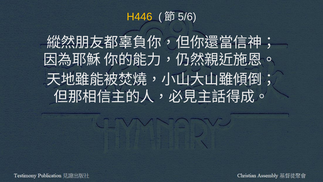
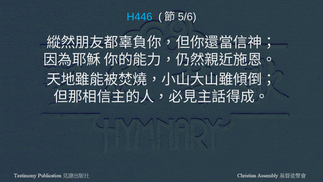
H446 colour: yellow -> light blue (139, 17)
